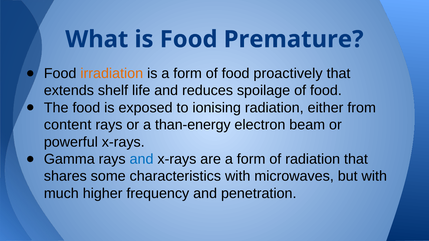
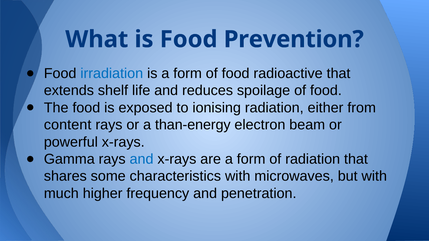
Premature: Premature -> Prevention (294, 39)
irradiation colour: orange -> blue (112, 74)
proactively: proactively -> radioactive (288, 74)
